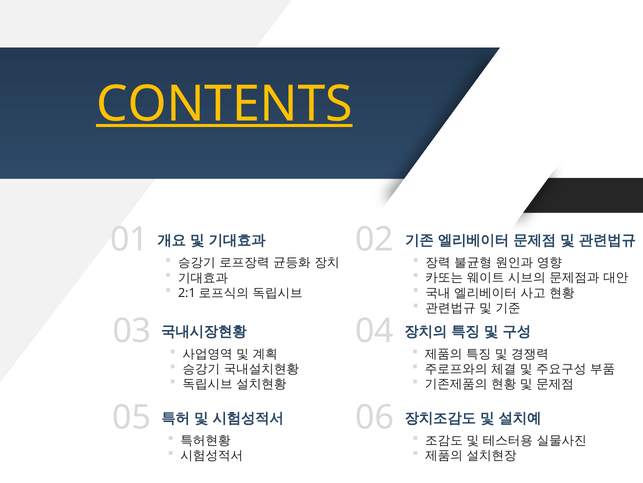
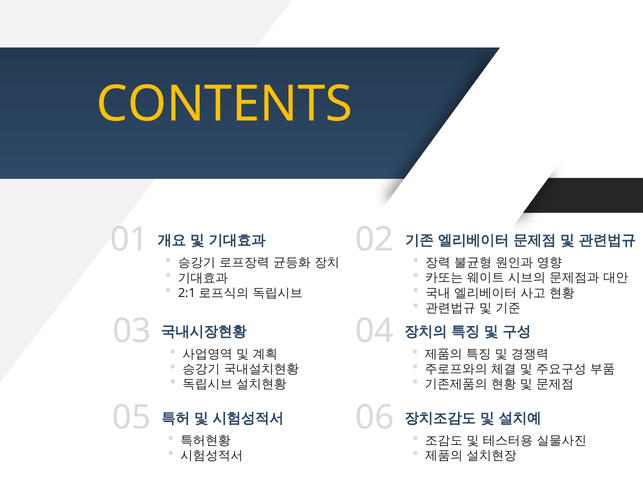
CONTENTS underline: present -> none (225, 104)
